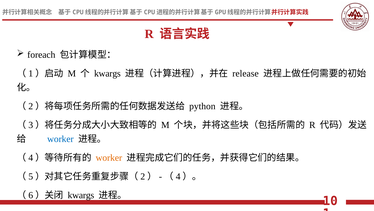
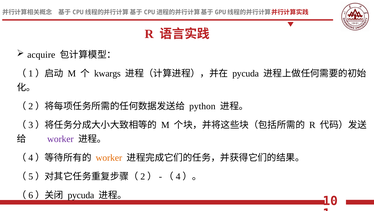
foreach: foreach -> acquire (41, 55)
release: release -> pycuda (246, 73)
worker colour: blue -> purple (60, 139)
kwargs: kwargs -> pycuda (81, 195)
